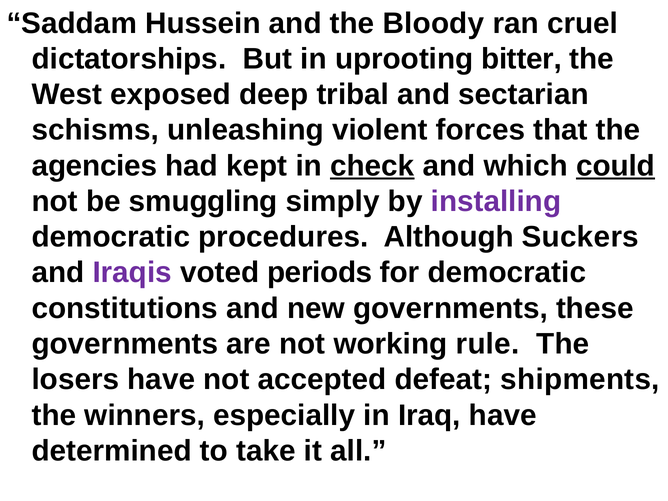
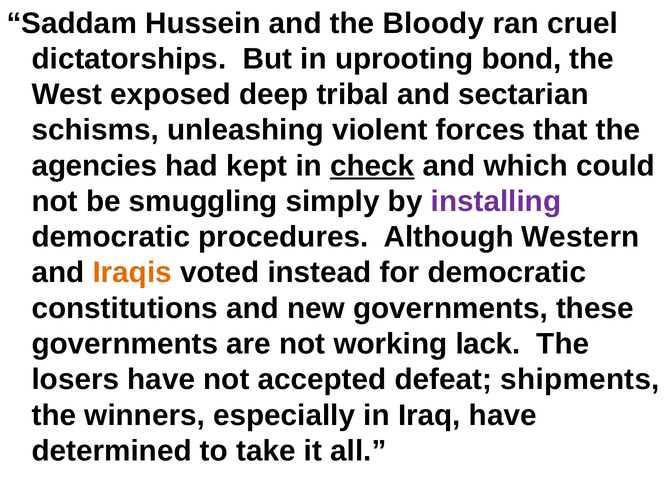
bitter: bitter -> bond (522, 59)
could underline: present -> none (616, 166)
Suckers: Suckers -> Western (580, 237)
Iraqis colour: purple -> orange (132, 273)
periods: periods -> instead (320, 273)
rule: rule -> lack (488, 344)
